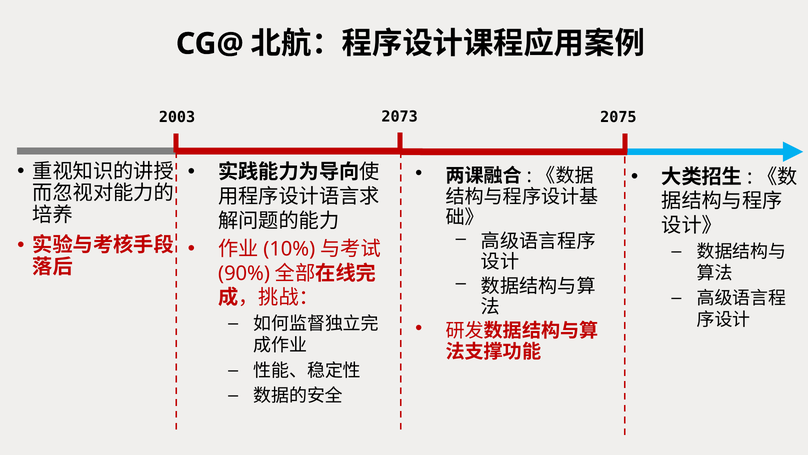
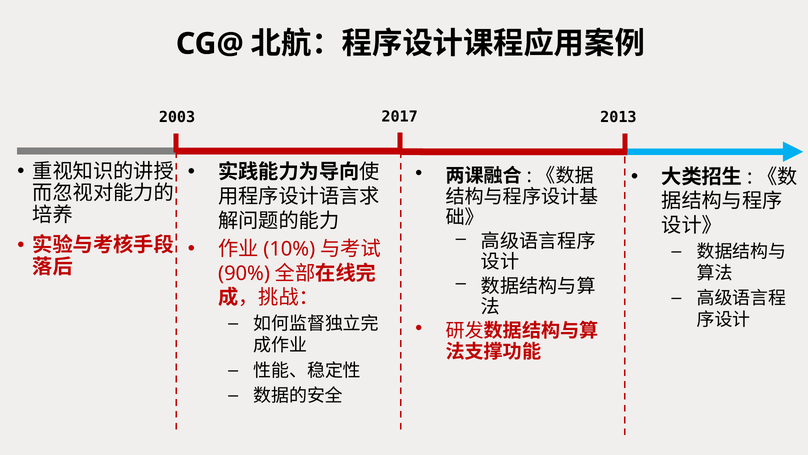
2073: 2073 -> 2017 (400, 117)
2075: 2075 -> 2013 (618, 117)
